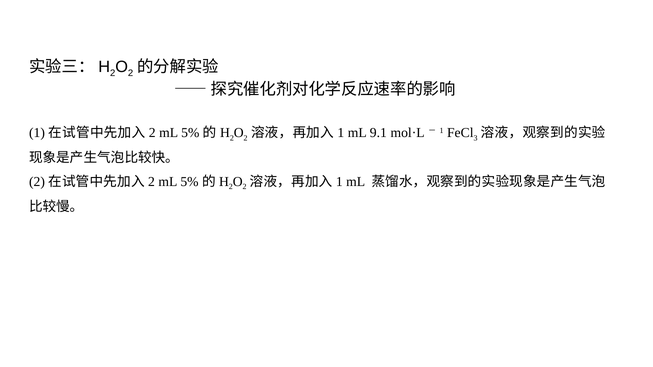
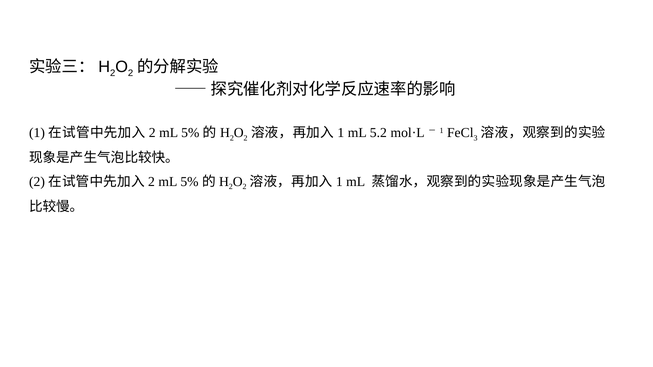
9.1: 9.1 -> 5.2 (378, 133)
